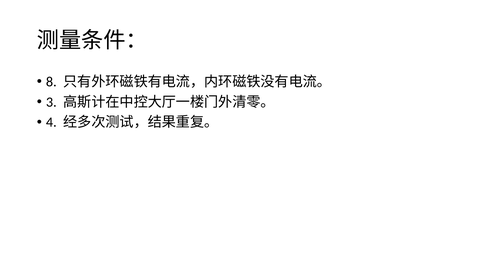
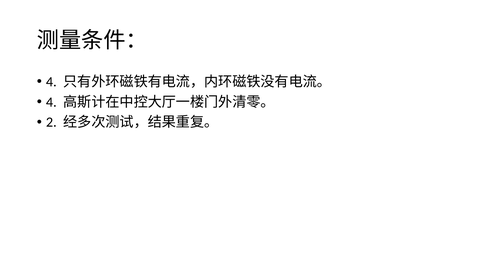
8: 8 -> 4 (51, 82)
3: 3 -> 4 (51, 102)
4: 4 -> 2 (51, 122)
